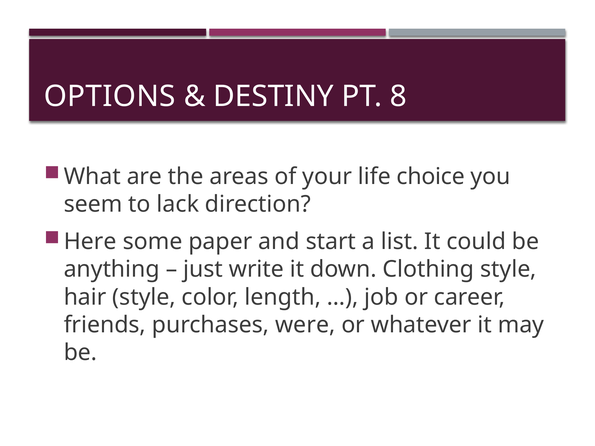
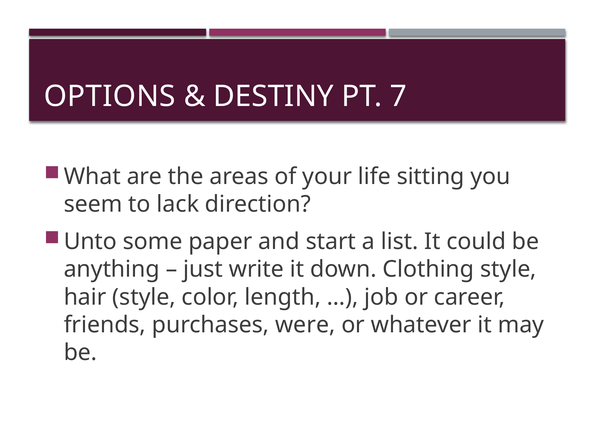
8: 8 -> 7 (398, 96)
choice: choice -> sitting (431, 177)
Here: Here -> Unto (90, 242)
